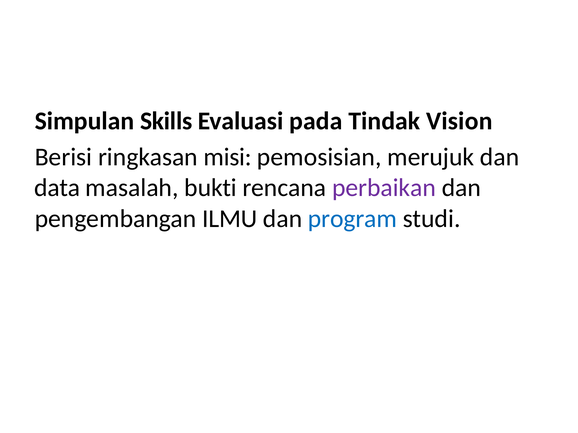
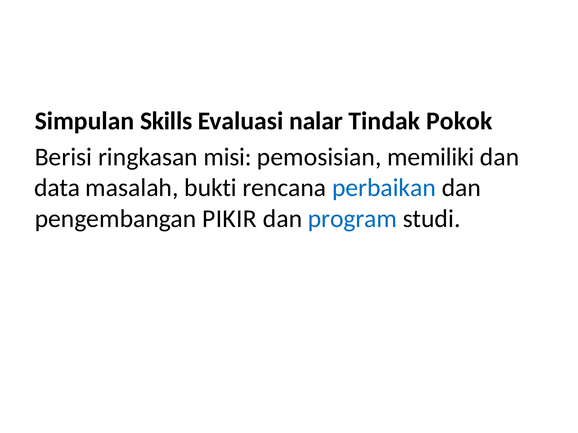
pada: pada -> nalar (316, 121)
Vision: Vision -> Pokok (459, 121)
merujuk: merujuk -> memiliki (431, 157)
perbaikan colour: purple -> blue (384, 188)
ILMU: ILMU -> PIKIR (229, 219)
